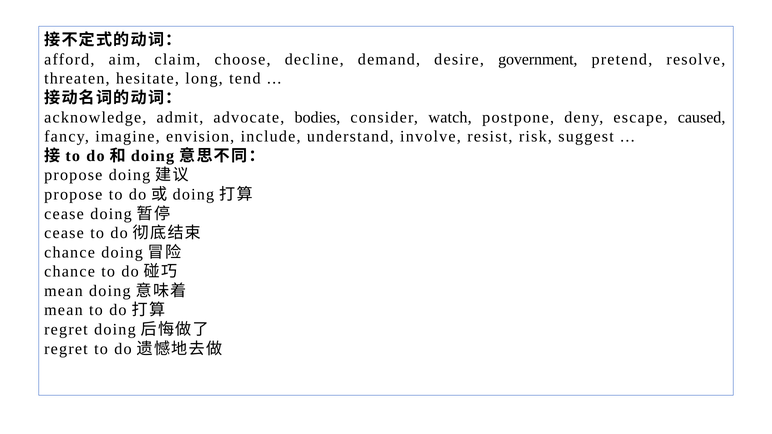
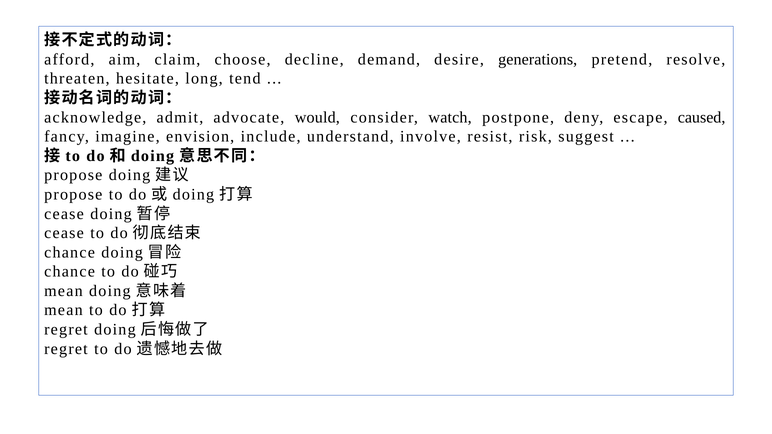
government: government -> generations (538, 59)
bodies: bodies -> would (317, 117)
